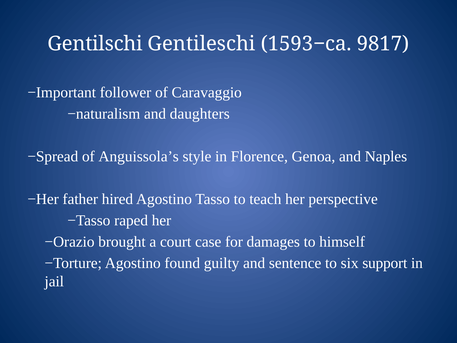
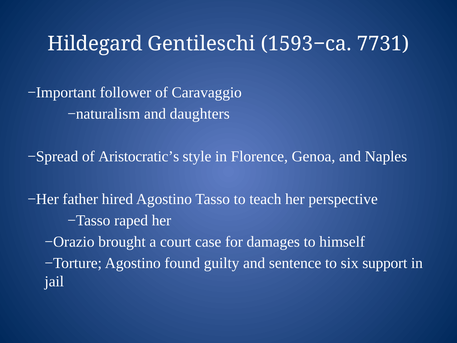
Gentilschi: Gentilschi -> Hildegard (95, 44)
9817: 9817 -> 7731 (383, 44)
Anguissola’s: Anguissola’s -> Aristocratic’s (139, 156)
